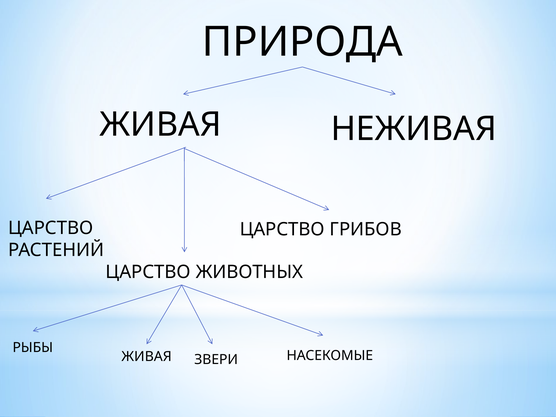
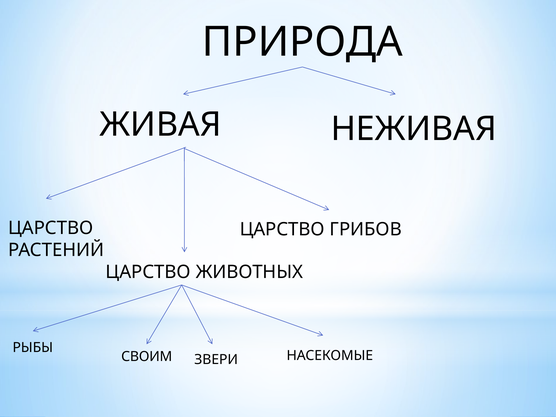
ЖИВАЯ: ЖИВАЯ -> СВОИМ (147, 357)
